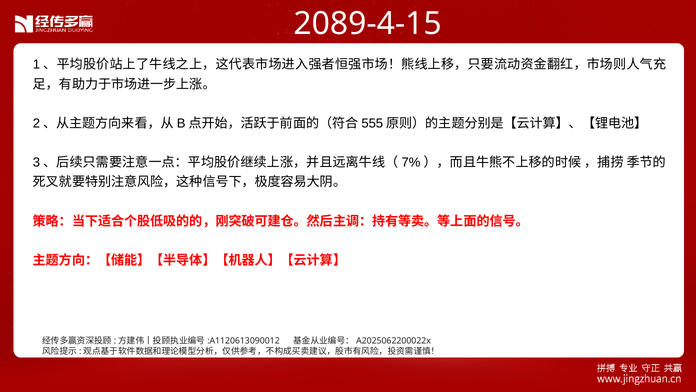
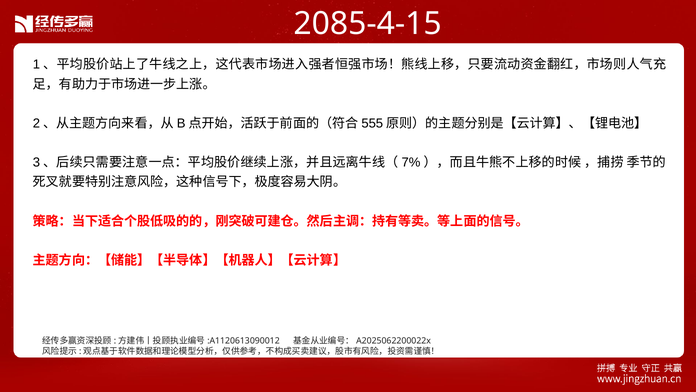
2089-4-15: 2089-4-15 -> 2085-4-15 (368, 24)
